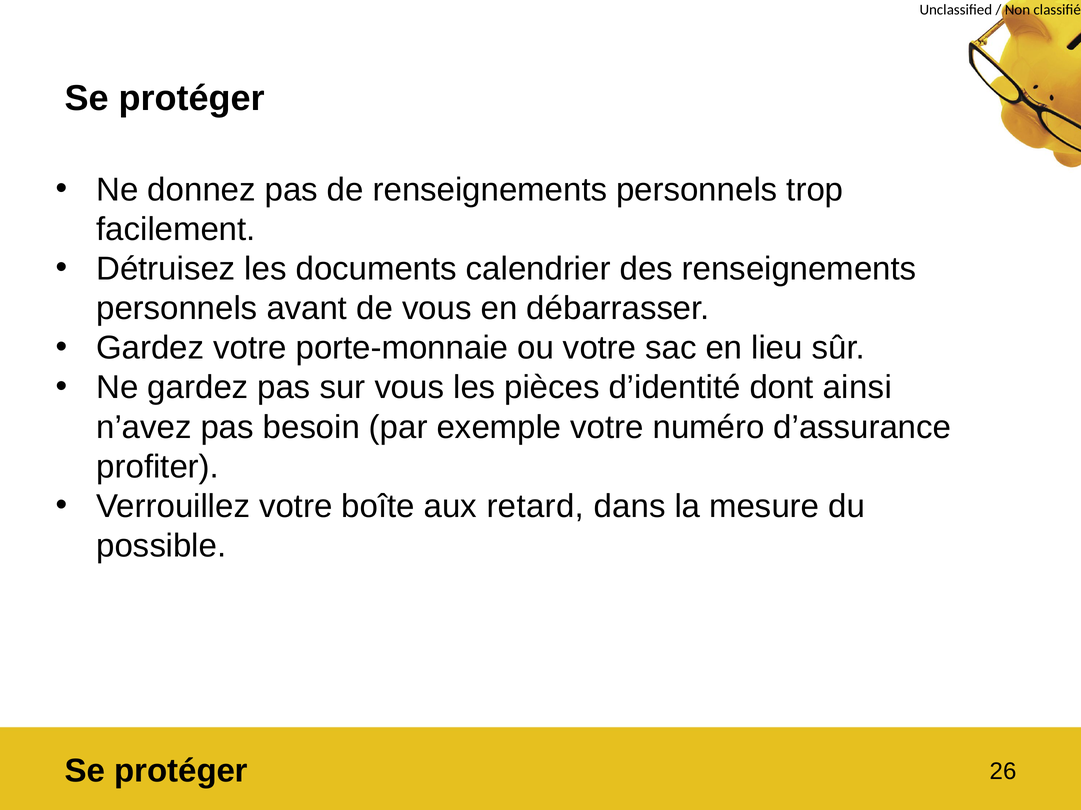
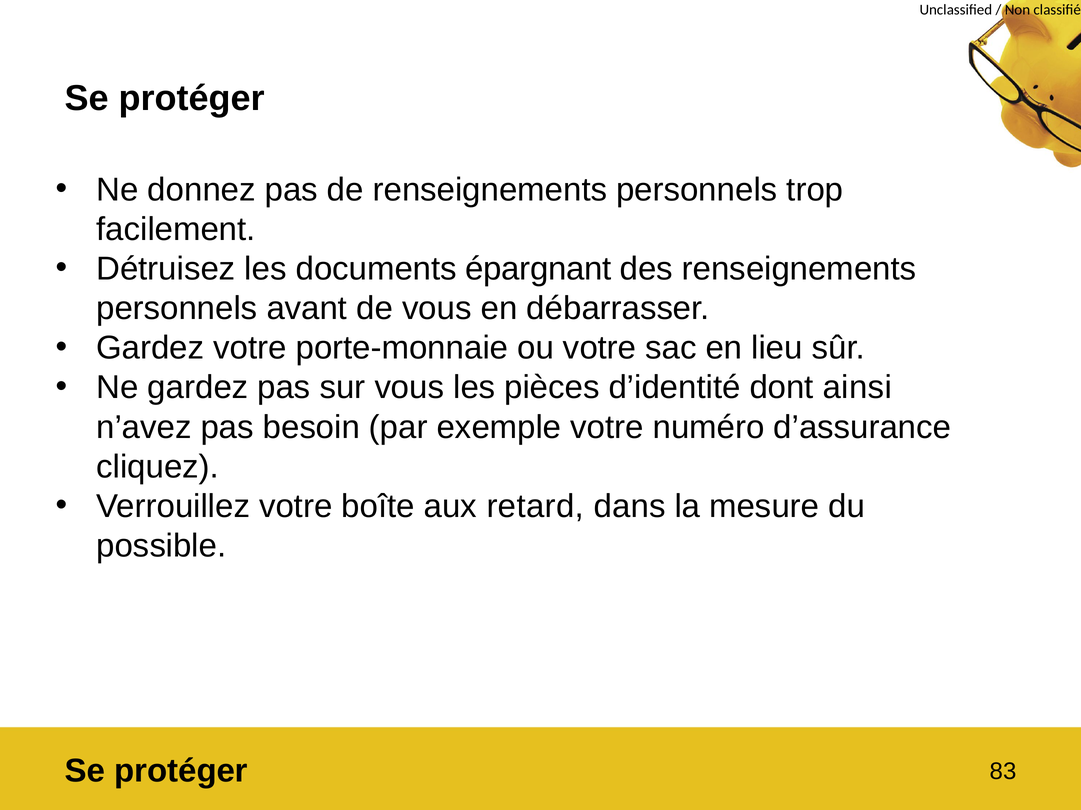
calendrier: calendrier -> épargnant (538, 269)
profiter: profiter -> cliquez (158, 467)
26: 26 -> 83 (1003, 772)
